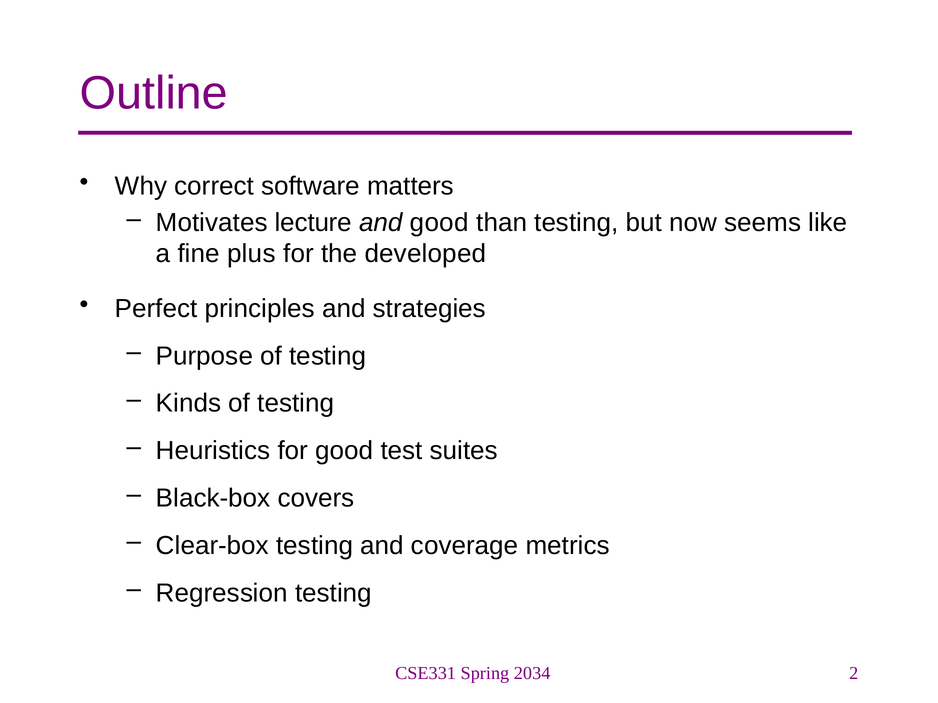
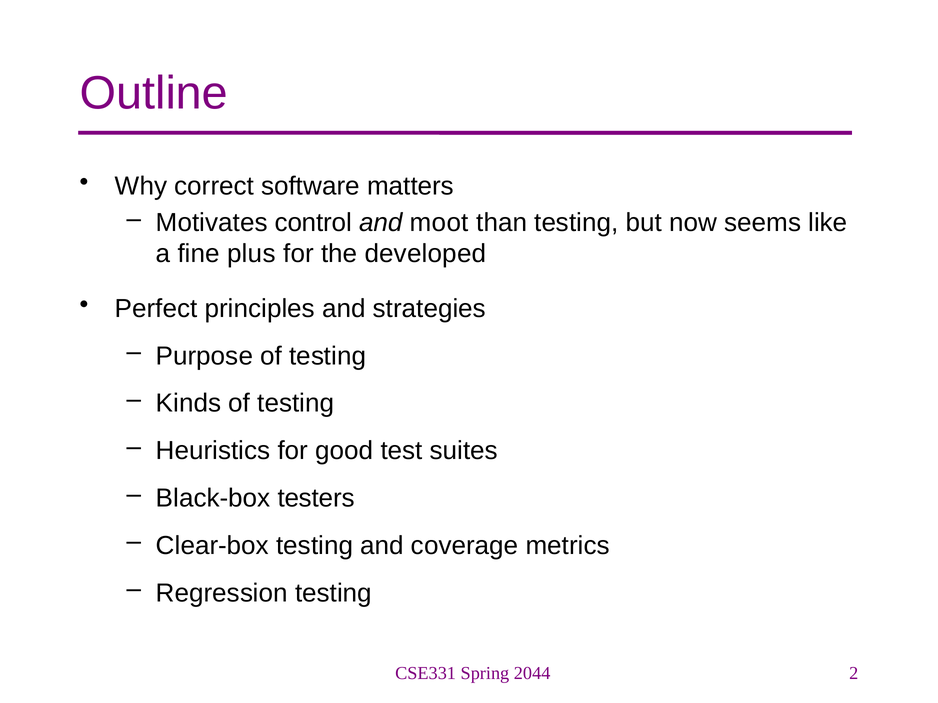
lecture: lecture -> control (313, 223)
and good: good -> moot (439, 223)
covers: covers -> testers (316, 499)
2034: 2034 -> 2044 (532, 674)
